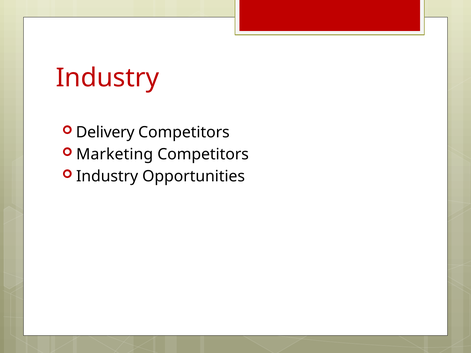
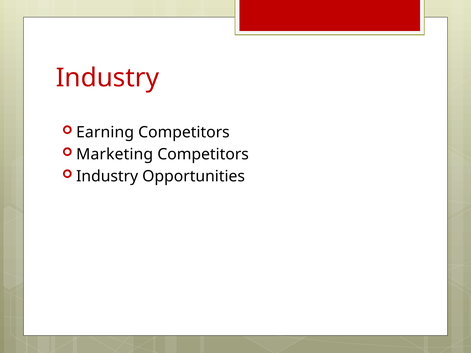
Delivery: Delivery -> Earning (105, 133)
